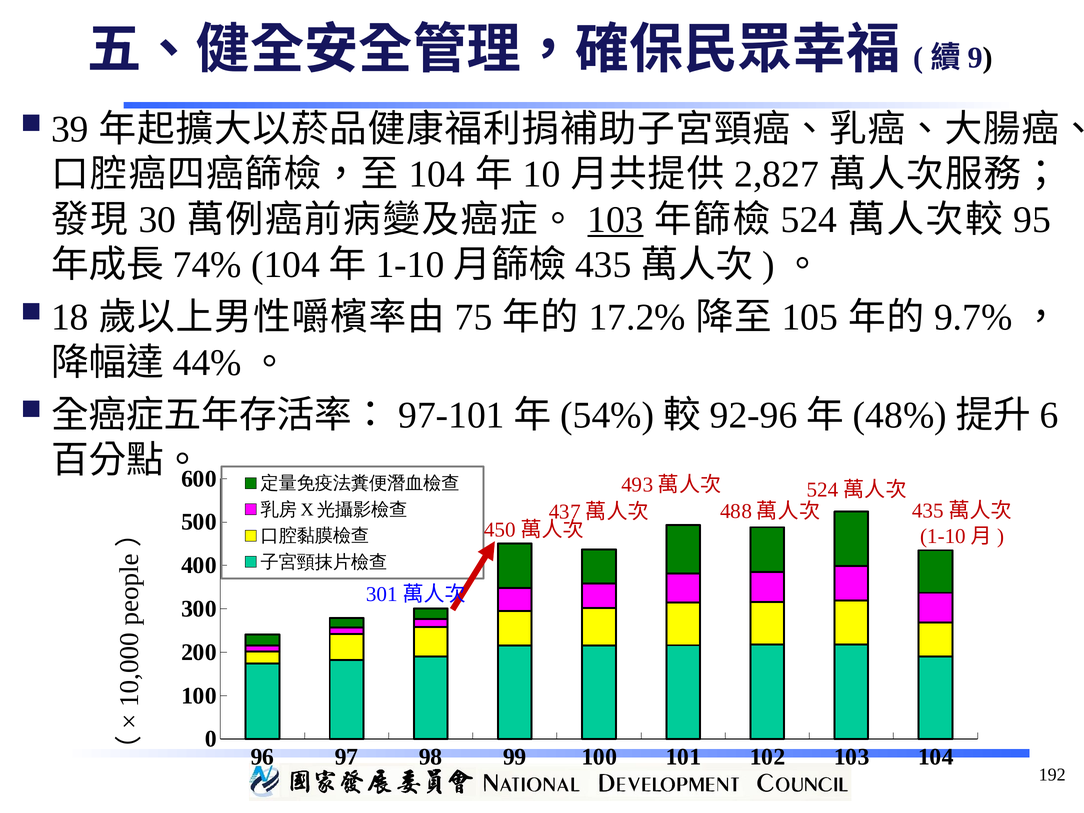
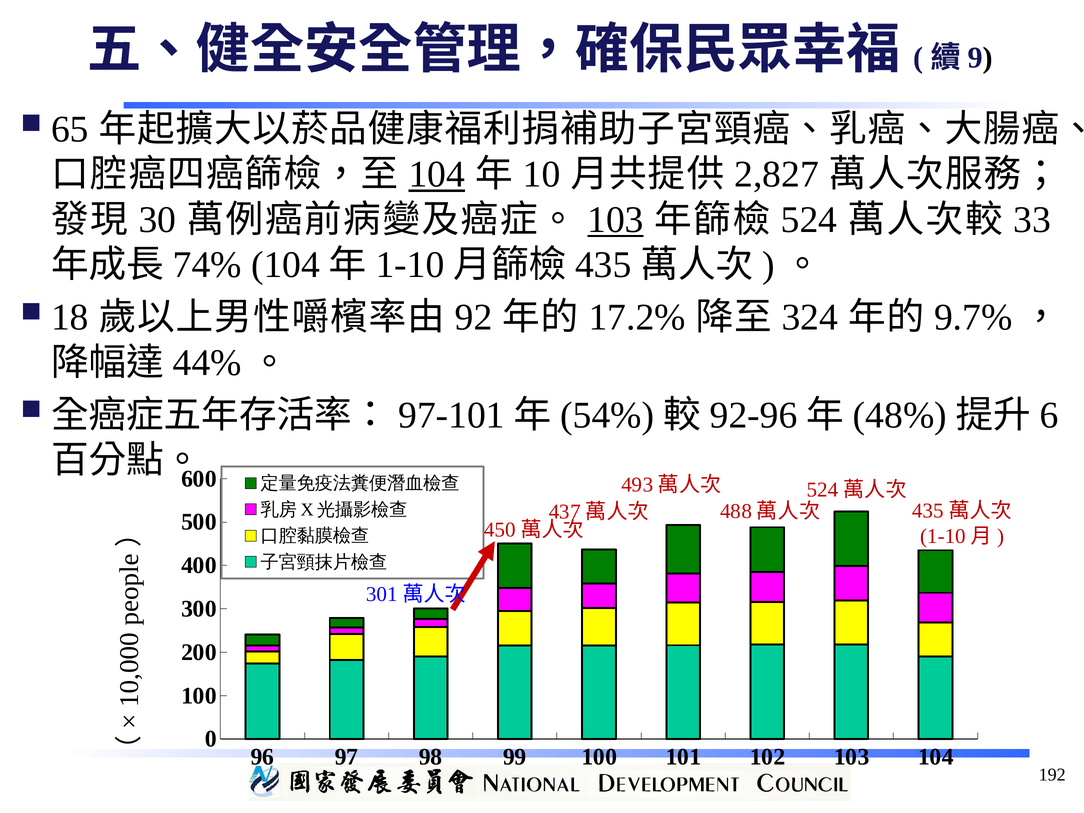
39: 39 -> 65 (70, 129)
104 underline: none -> present (437, 175)
95: 95 -> 33 (1032, 220)
75: 75 -> 92 (474, 318)
105: 105 -> 324 (810, 318)
